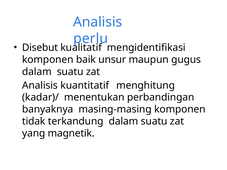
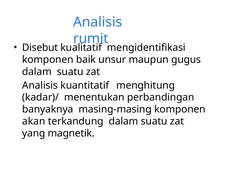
perlu: perlu -> rumit (91, 39)
tidak: tidak -> akan (34, 121)
